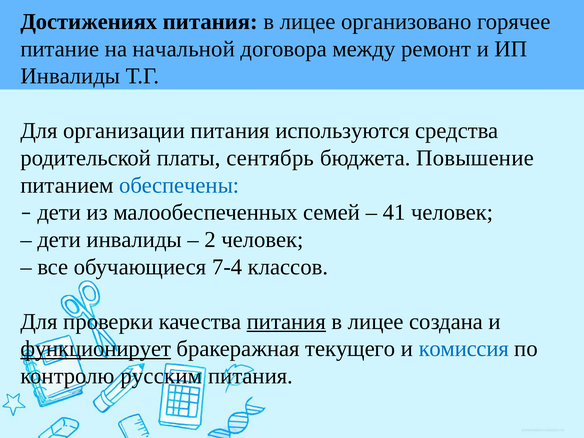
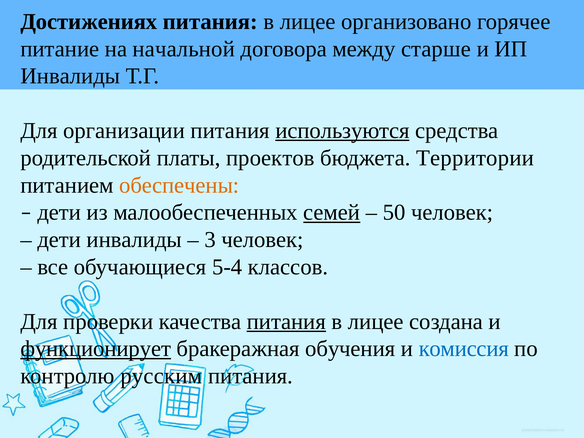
ремонт: ремонт -> старше (436, 49)
используются underline: none -> present (342, 131)
сентябрь: сентябрь -> проектов (270, 158)
Повышение: Повышение -> Территории (475, 158)
обеспечены colour: blue -> orange (179, 185)
семей underline: none -> present (332, 212)
41: 41 -> 50 (394, 212)
2: 2 -> 3 (210, 240)
7-4: 7-4 -> 5-4 (227, 267)
текущего: текущего -> обучения (350, 349)
